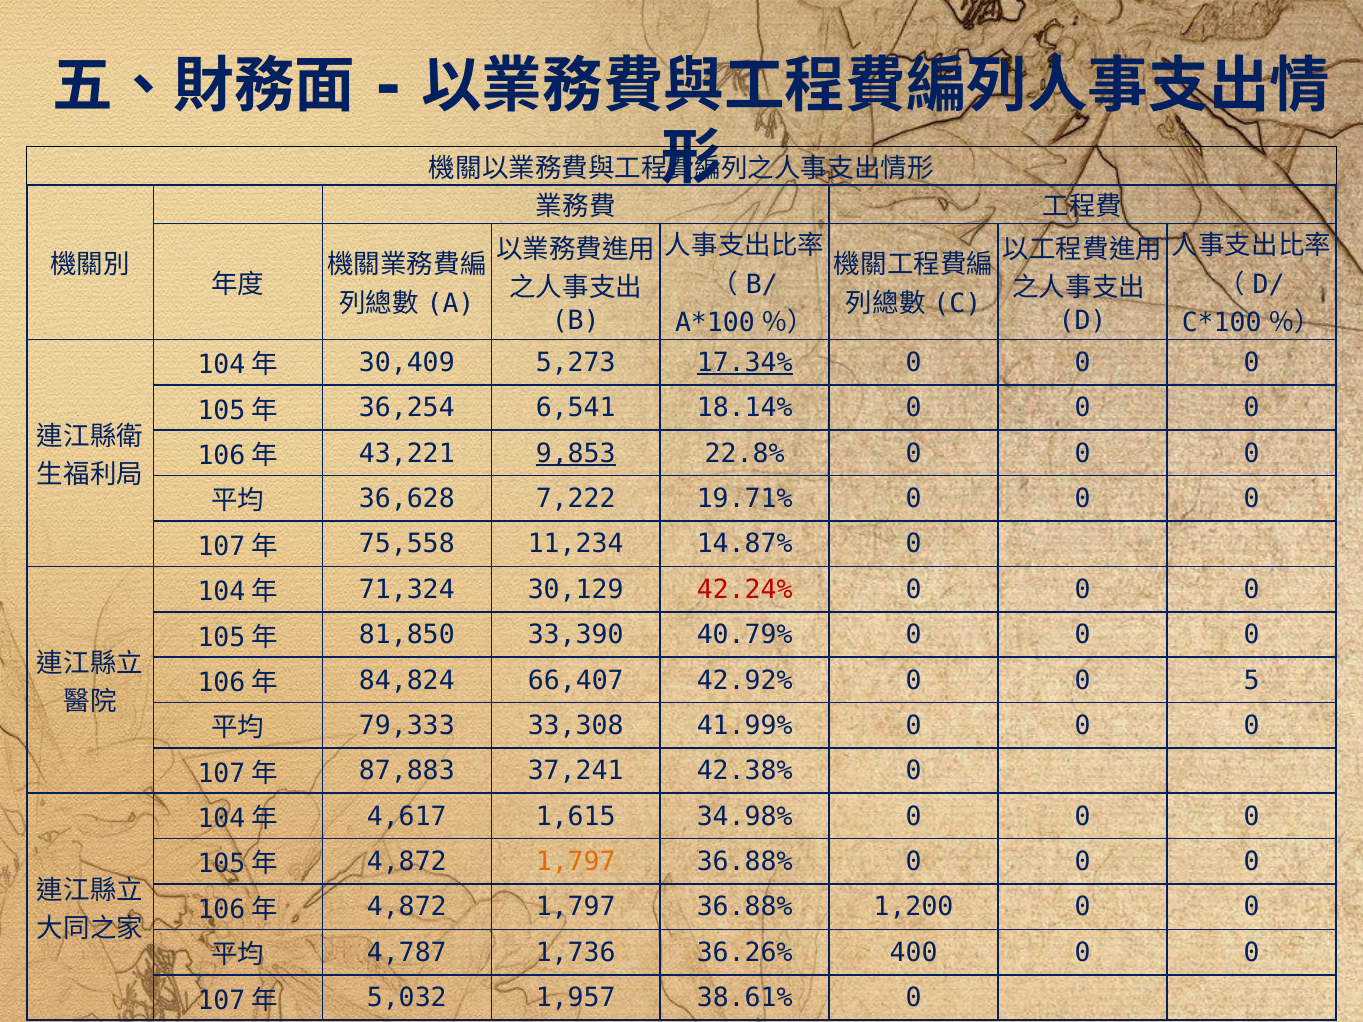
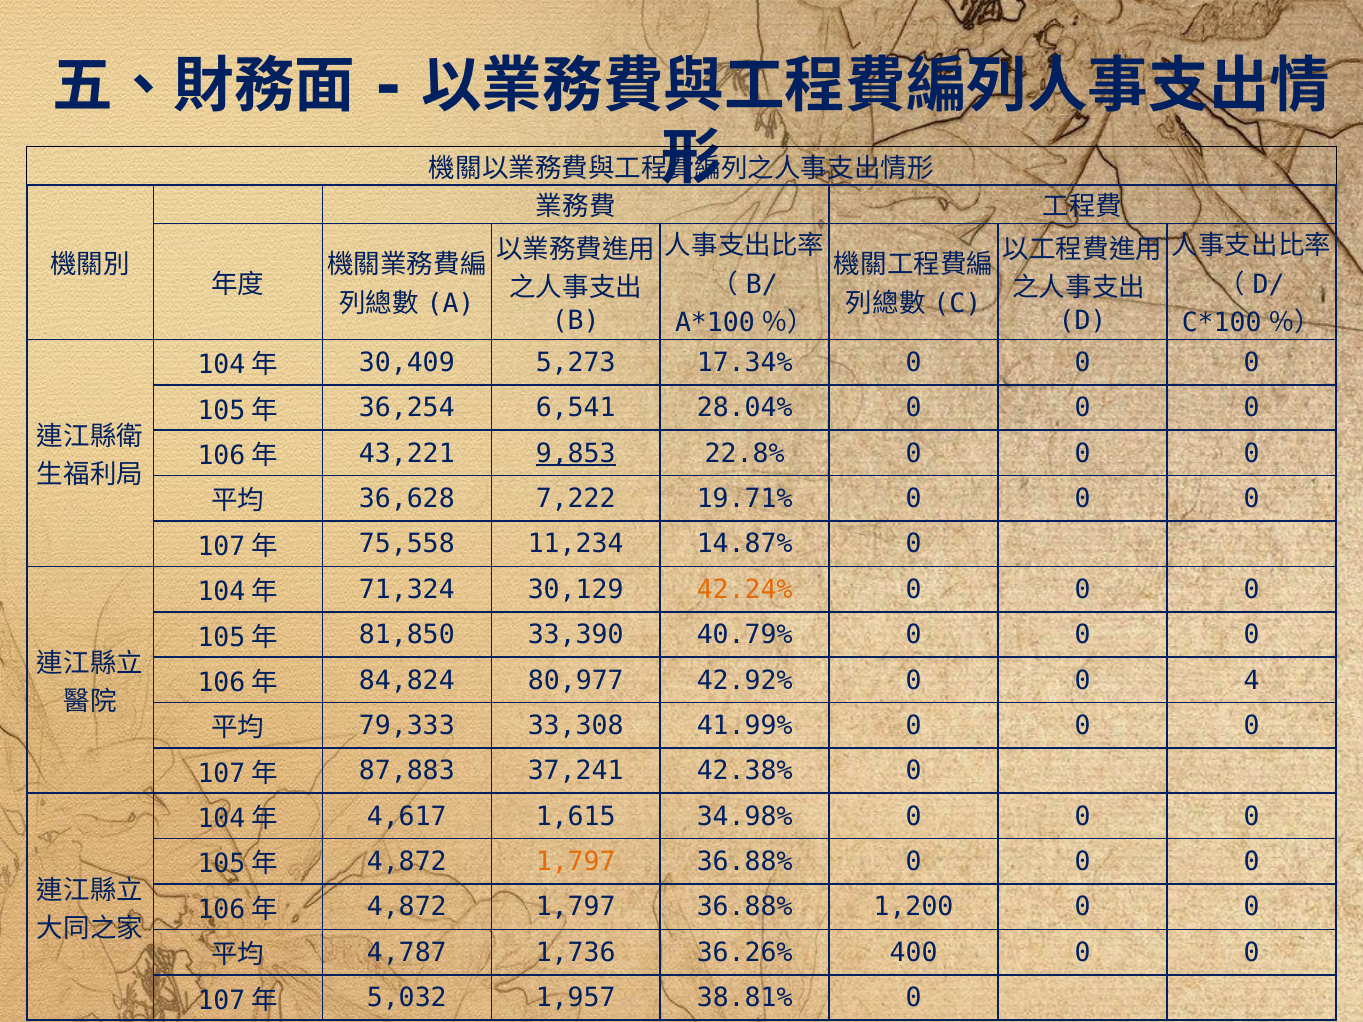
17.34% underline: present -> none (745, 363)
18.14%: 18.14% -> 28.04% (745, 408)
42.24% colour: red -> orange (745, 590)
66,407: 66,407 -> 80,977 (576, 680)
5: 5 -> 4 (1252, 680)
38.61%: 38.61% -> 38.81% (745, 998)
